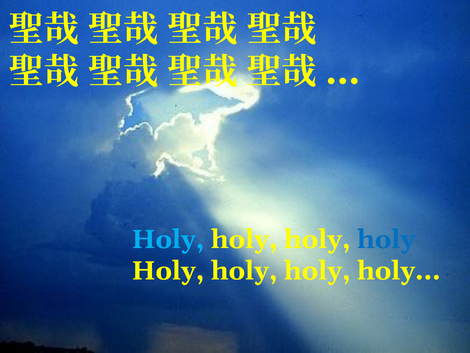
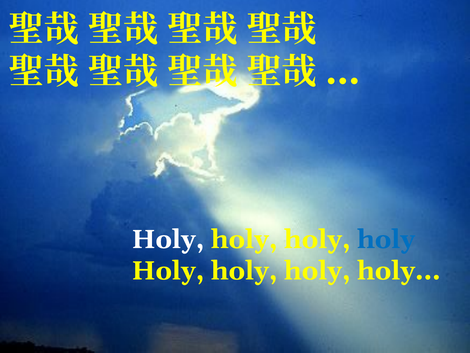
Holy colour: light blue -> white (168, 239)
